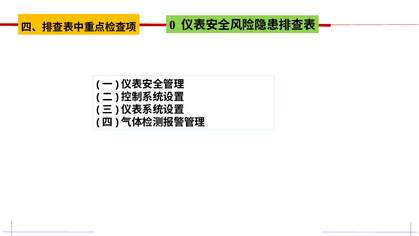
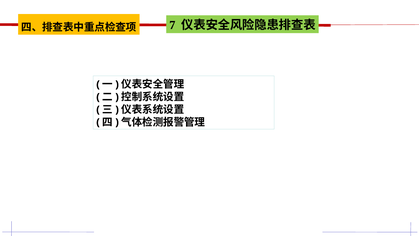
0: 0 -> 7 (172, 25)
